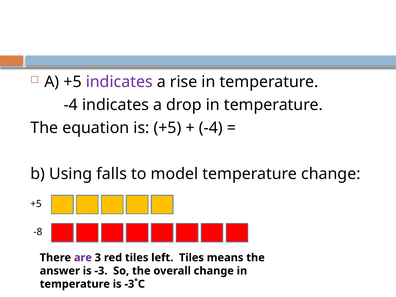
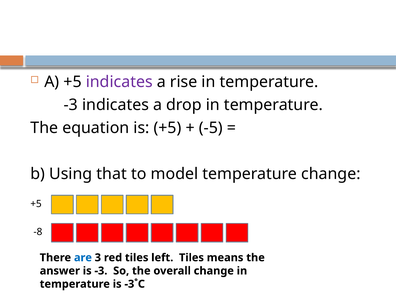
-4: -4 -> -3 (71, 105)
-4: -4 -> -5 (211, 128)
falls: falls -> that (112, 174)
are colour: purple -> blue (83, 258)
